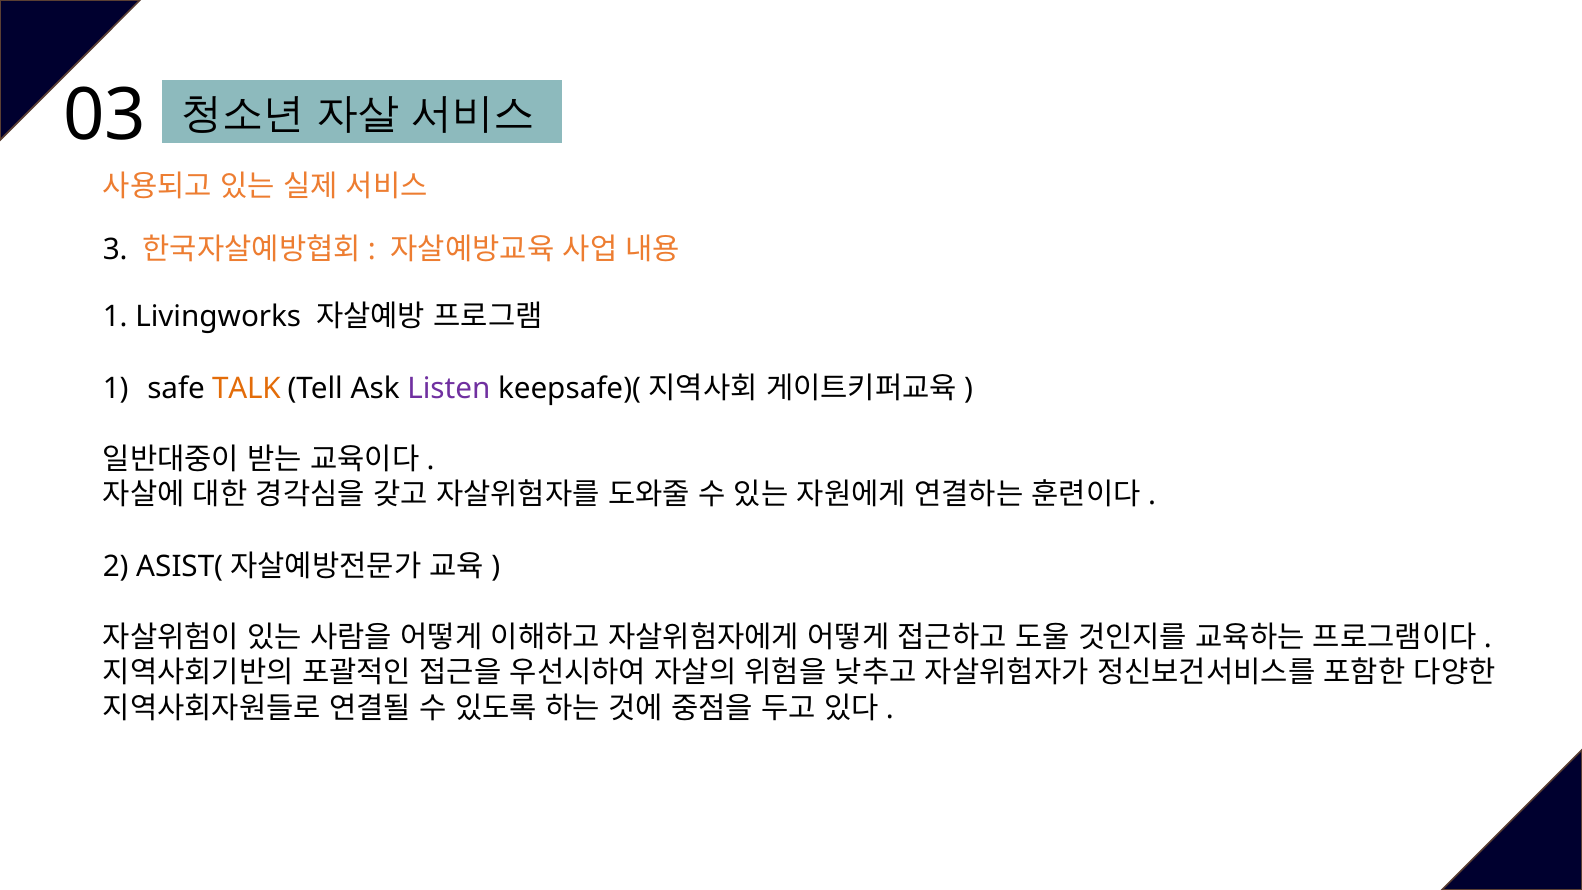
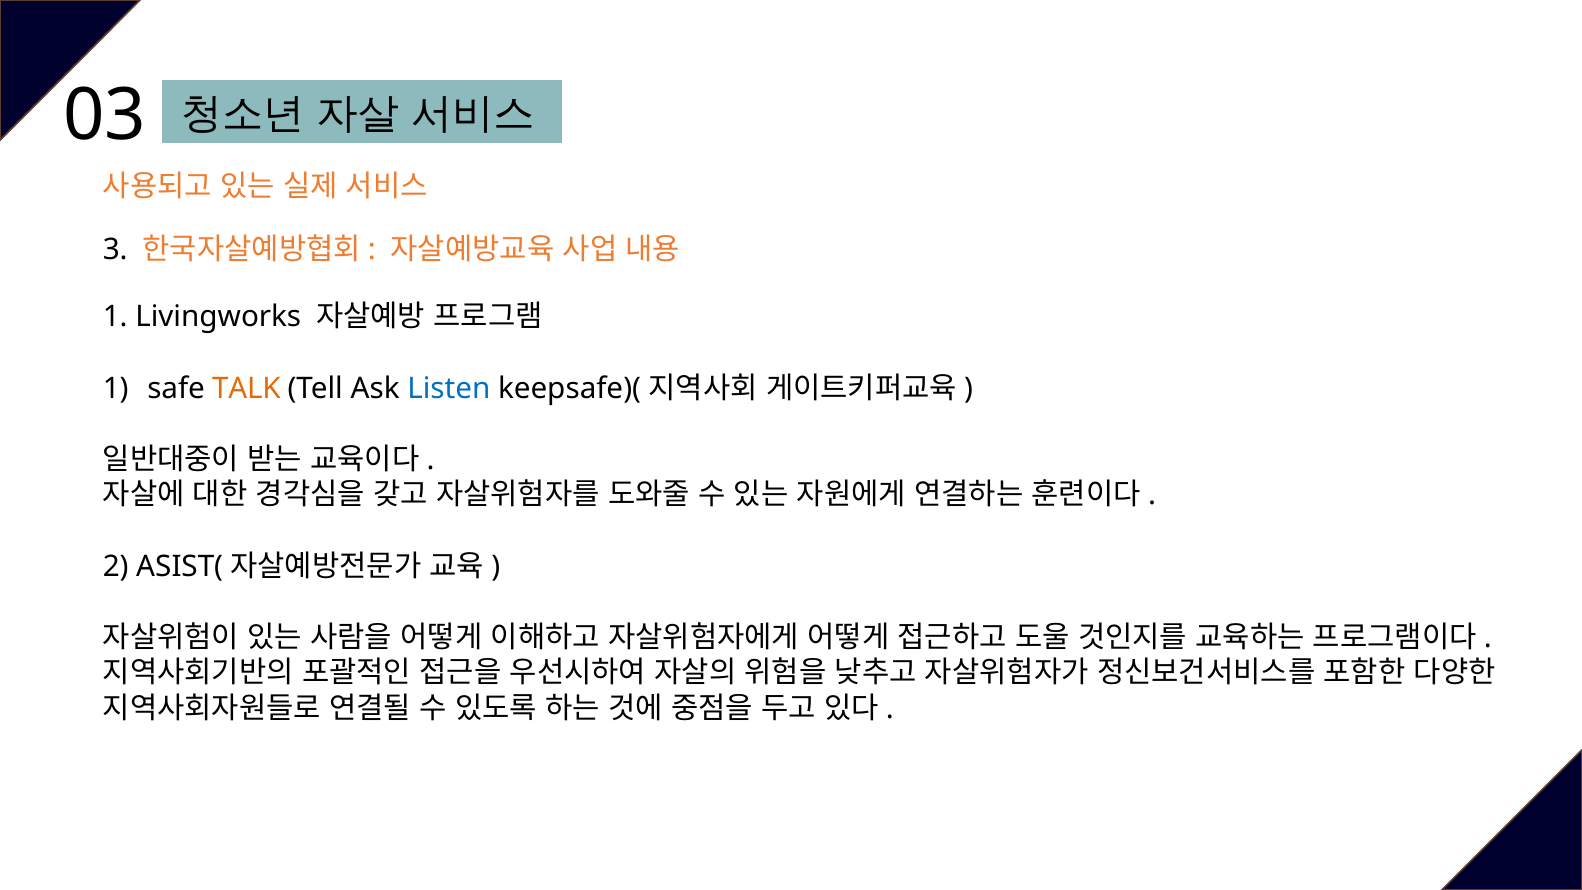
Listen colour: purple -> blue (449, 388)
